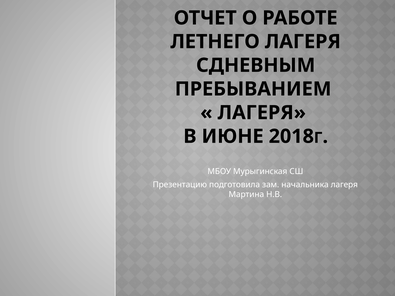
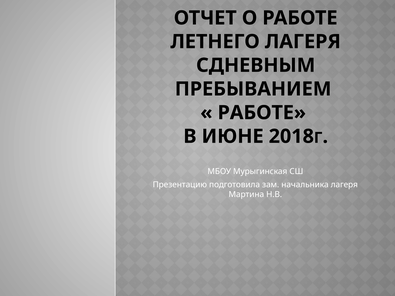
ЛАГЕРЯ: ЛАГЕРЯ -> РАБОТЕ (262, 113)
